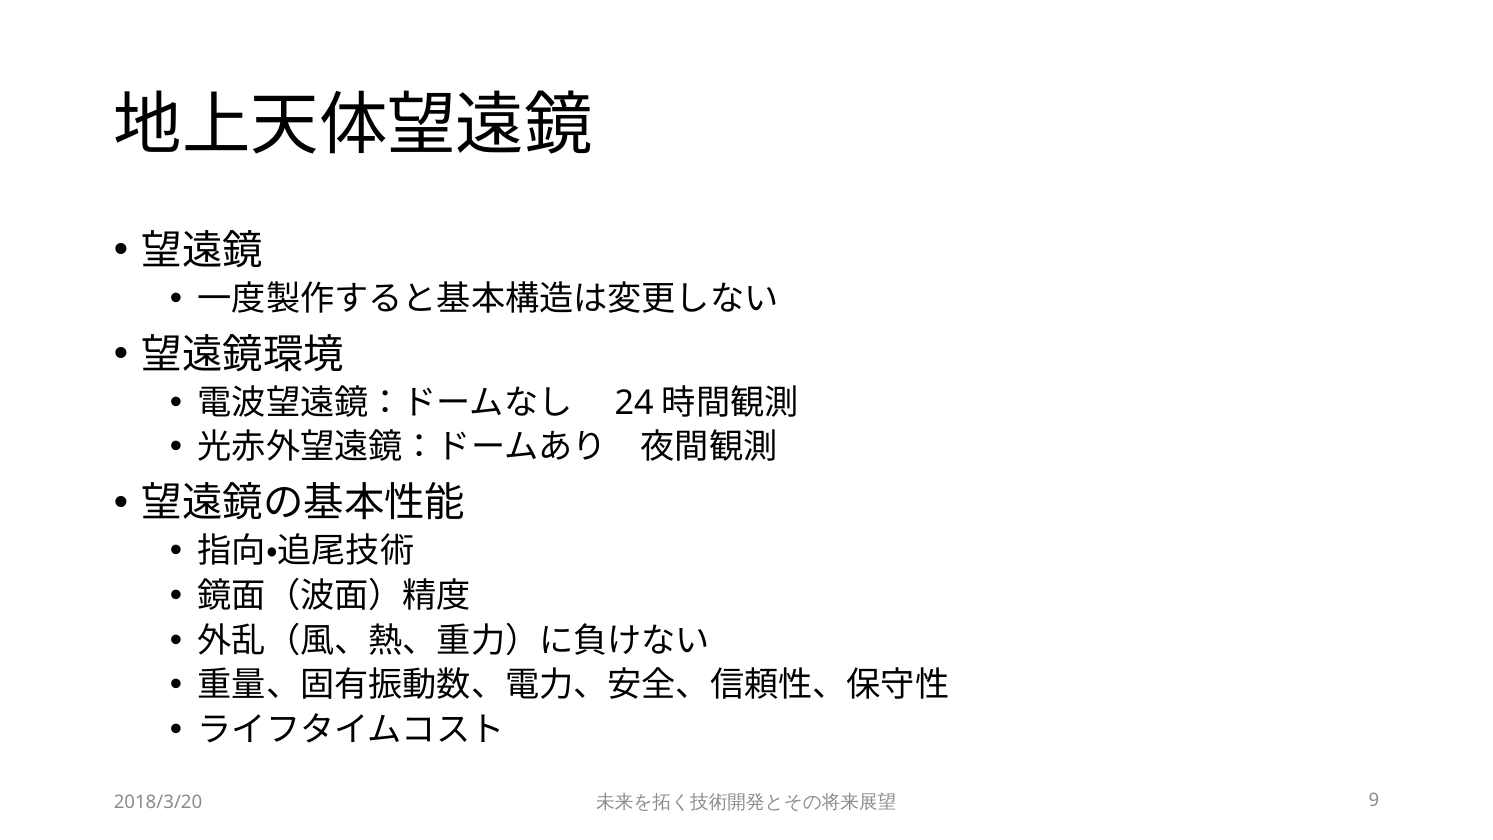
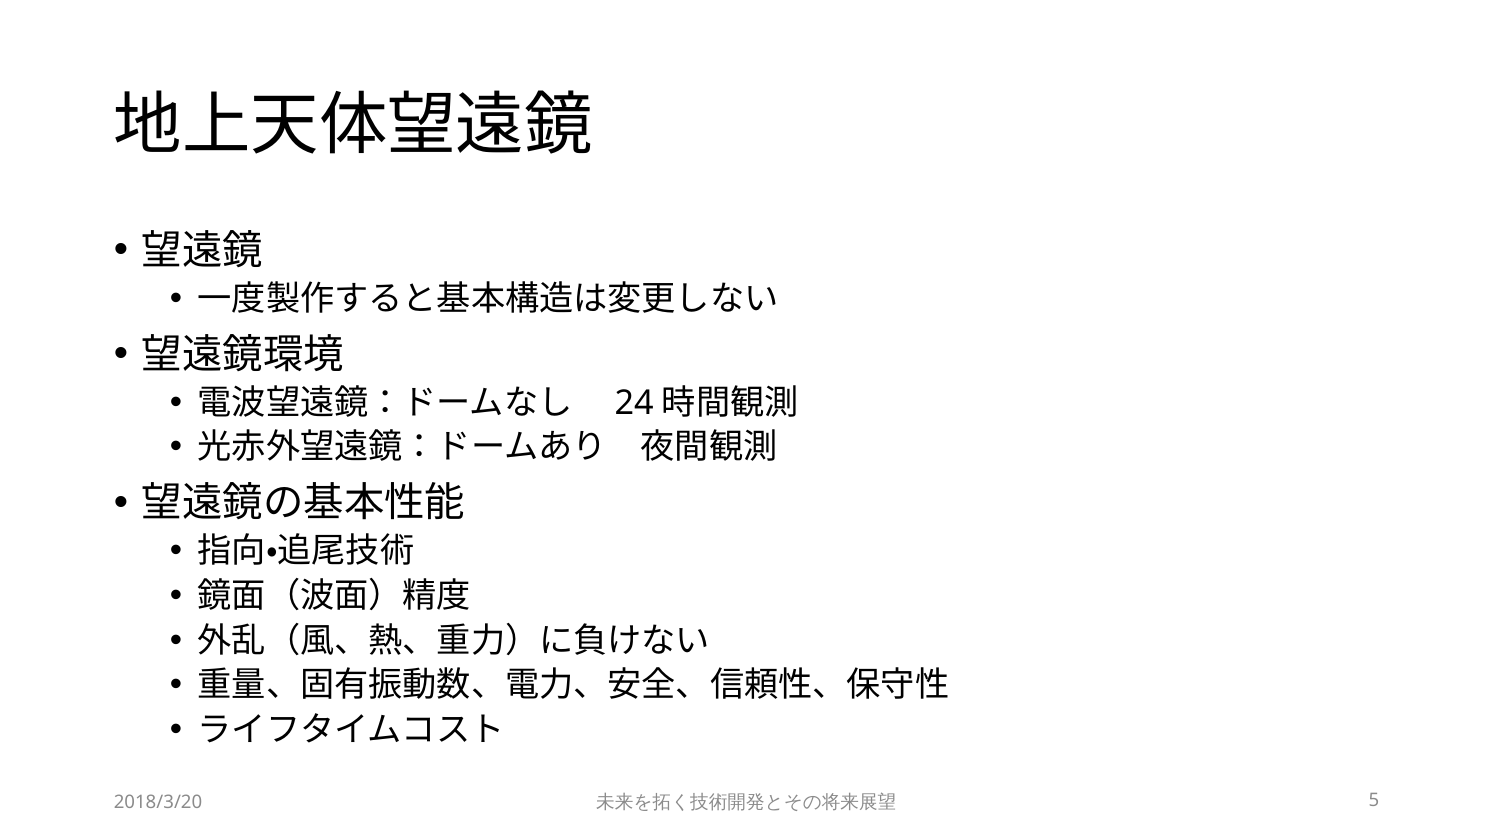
9: 9 -> 5 (1374, 800)
